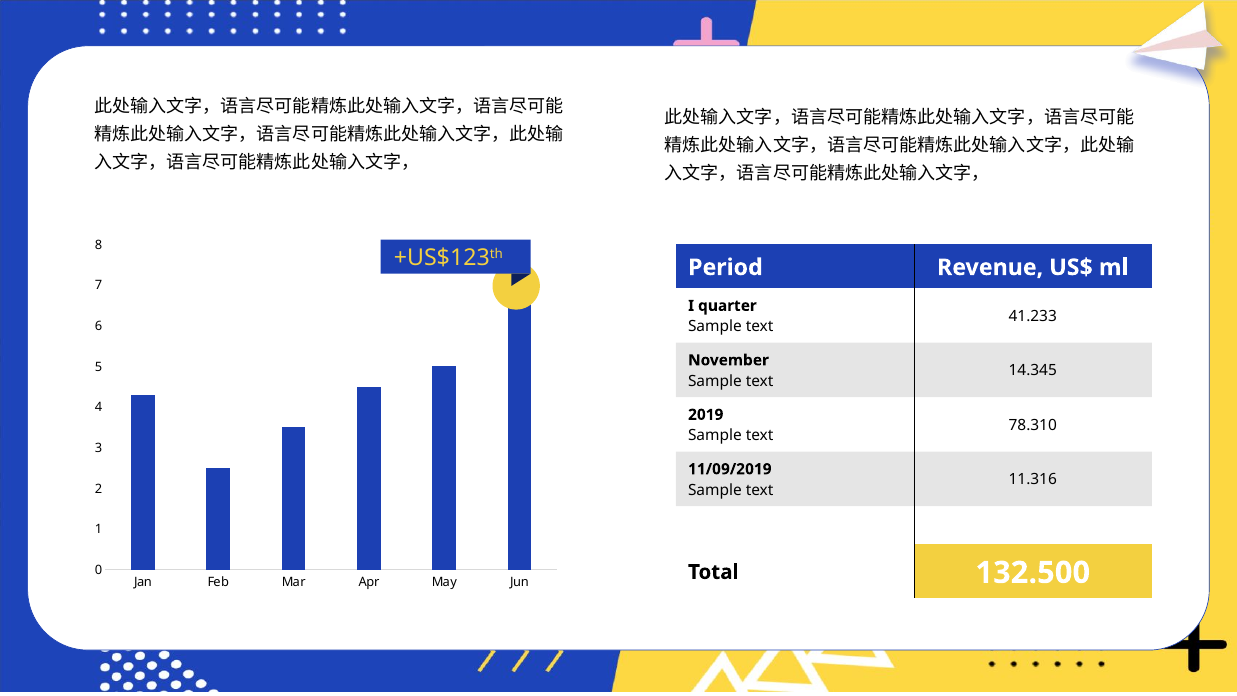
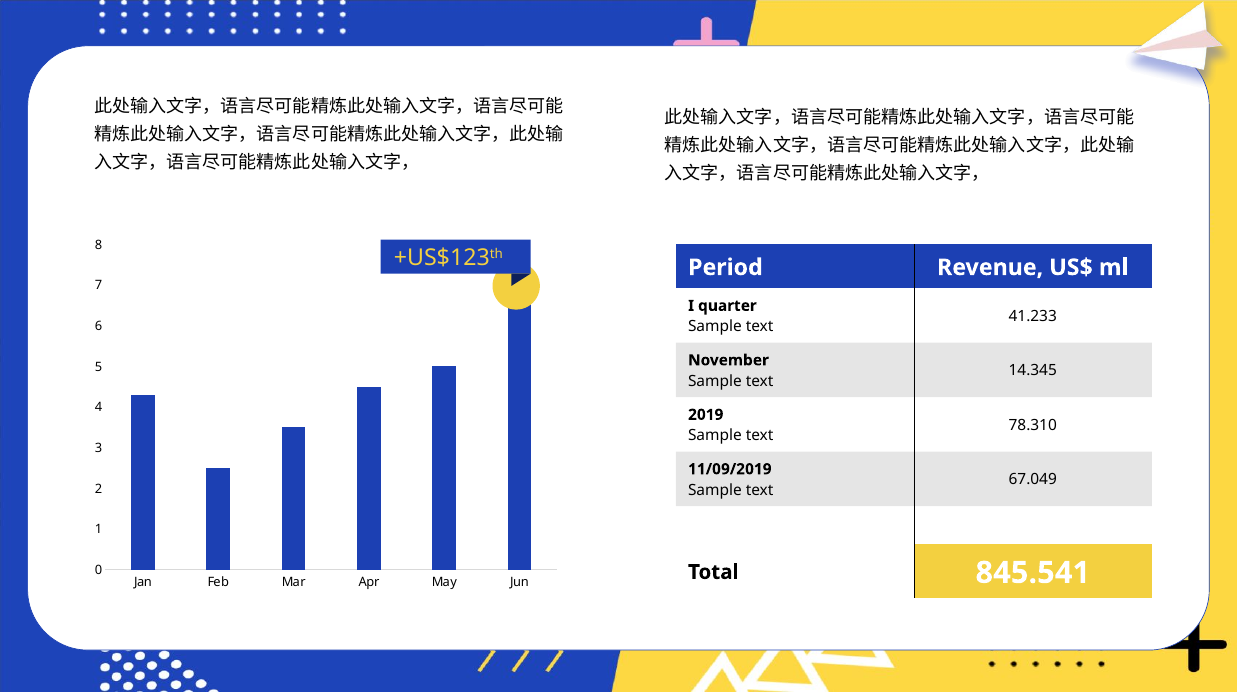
11.316: 11.316 -> 67.049 (1033, 480)
132.500: 132.500 -> 845.541 (1033, 573)
